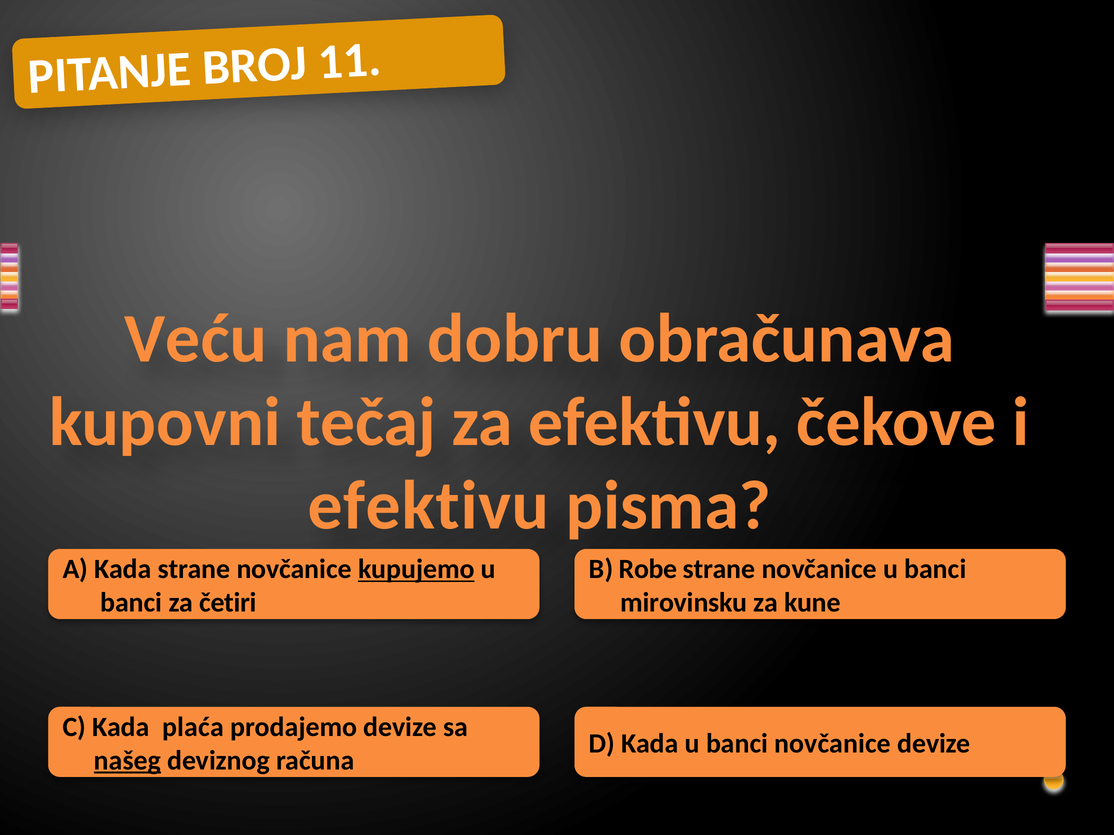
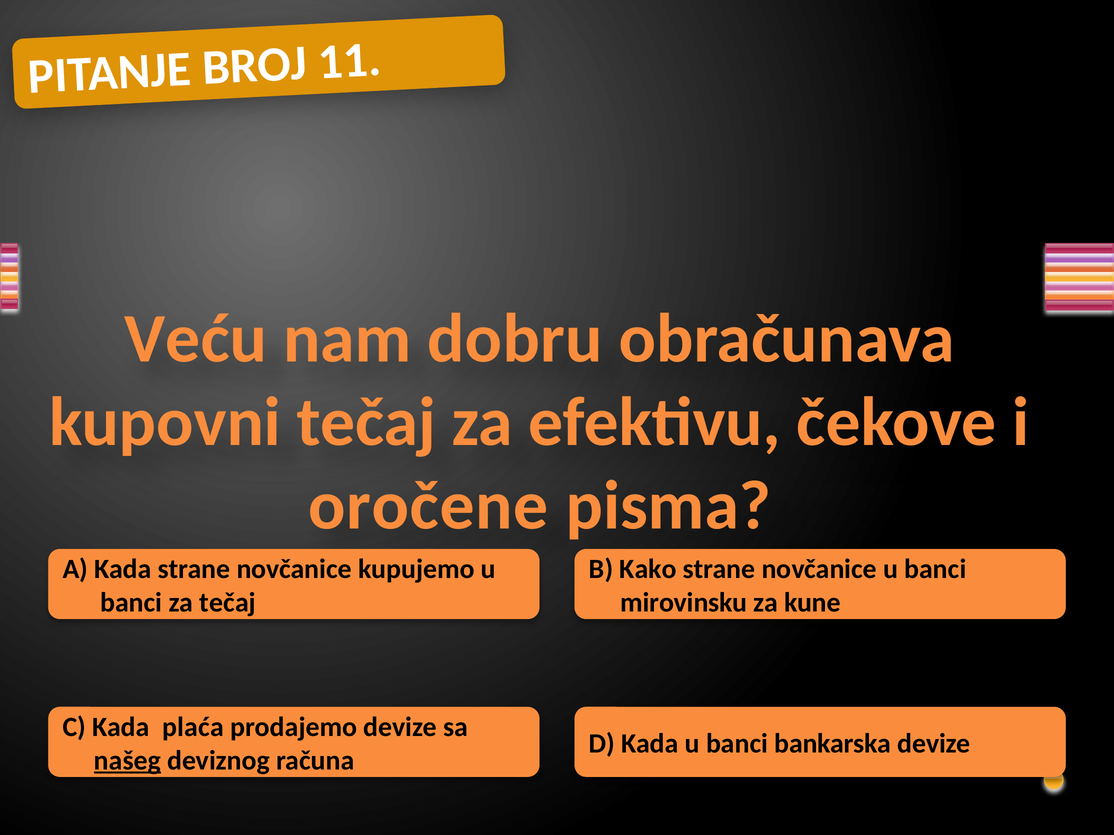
efektivu: efektivu -> oročene (428, 506)
kupujemo underline: present -> none (416, 570)
Robe: Robe -> Kako (648, 570)
za četiri: četiri -> tečaj (228, 603)
banci novčanice: novčanice -> bankarska (833, 744)
